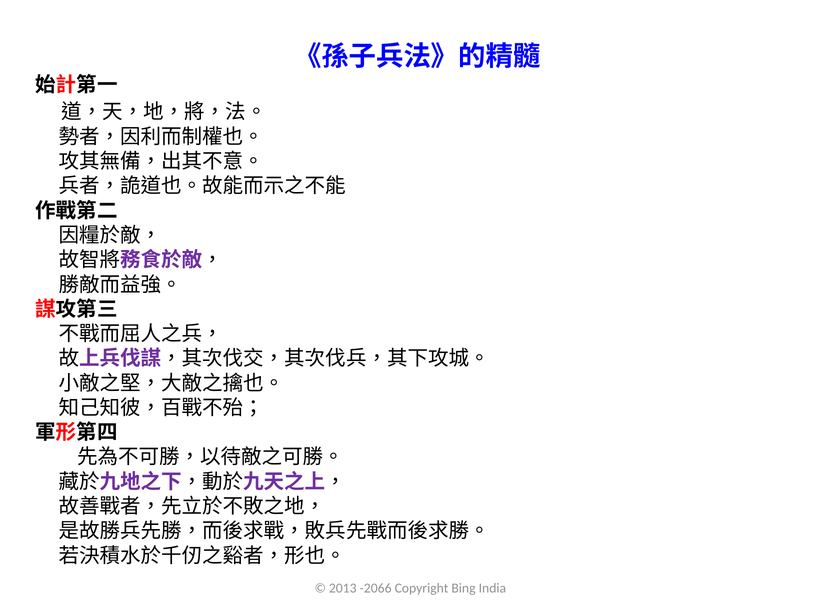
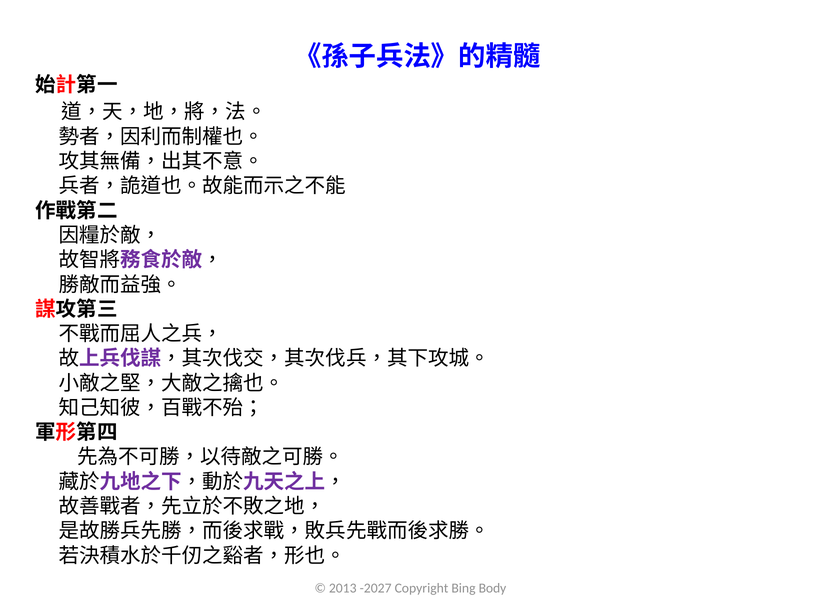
-2066: -2066 -> -2027 (376, 588)
India: India -> Body (492, 588)
